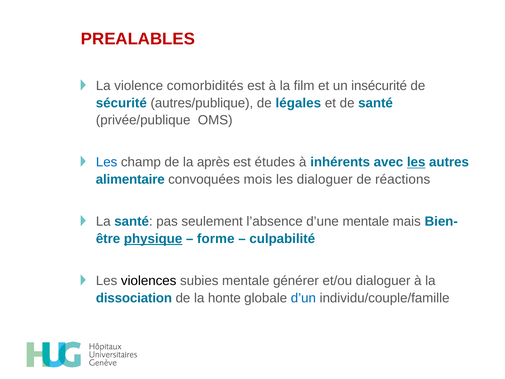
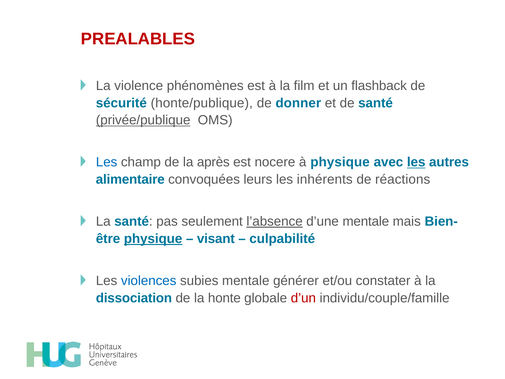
comorbidités: comorbidités -> phénomènes (205, 86)
insécurité: insécurité -> flashback (379, 86)
autres/publique: autres/publique -> honte/publique (202, 103)
légales: légales -> donner (298, 103)
privée/publique underline: none -> present (143, 120)
études: études -> nocere (275, 162)
à inhérents: inhérents -> physique (340, 162)
mois: mois -> leurs (258, 179)
les dialoguer: dialoguer -> inhérents (325, 179)
l’absence underline: none -> present (275, 221)
forme: forme -> visant (216, 239)
violences colour: black -> blue (149, 281)
et/ou dialoguer: dialoguer -> constater (383, 281)
d’un colour: blue -> red (303, 298)
